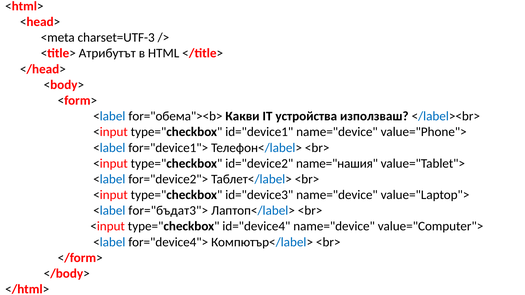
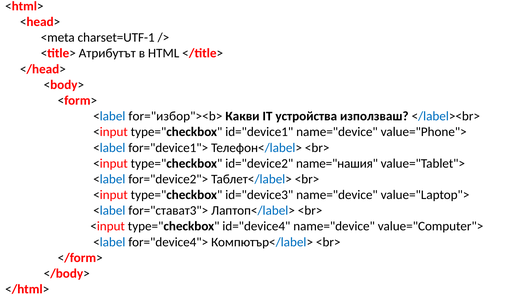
charset=UTF-3: charset=UTF-3 -> charset=UTF-1 (116, 38)
for="обема"><b>: for="обема"><b> -> for="избор"><b> (175, 116)
for="бъдат3">: for="бъдат3"> -> for="стават3"> (168, 211)
